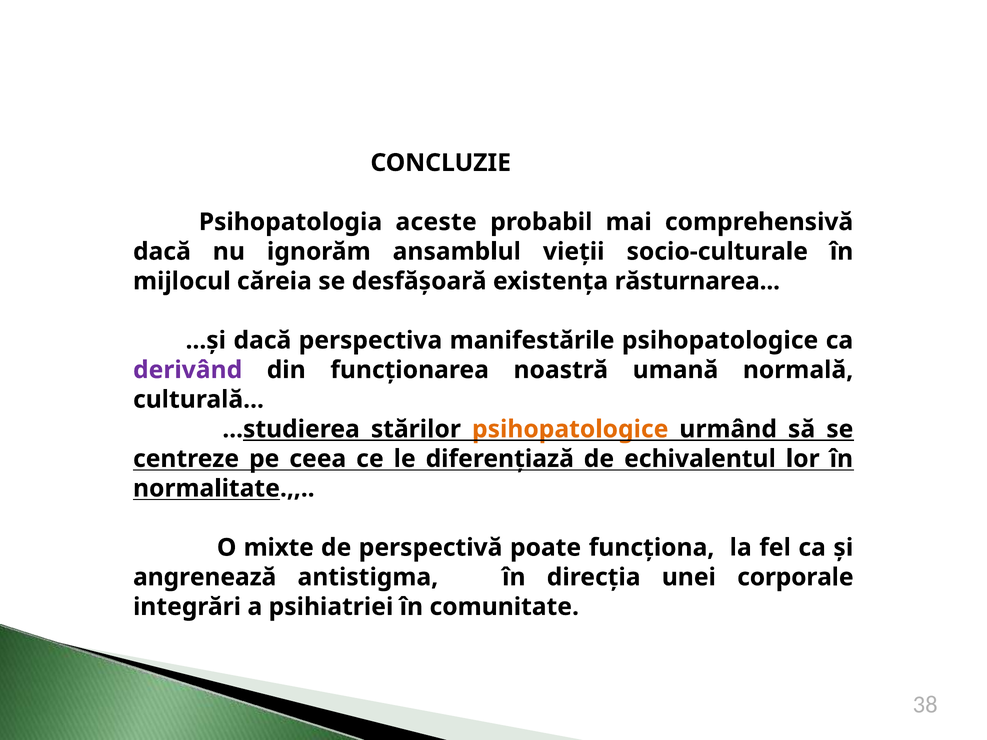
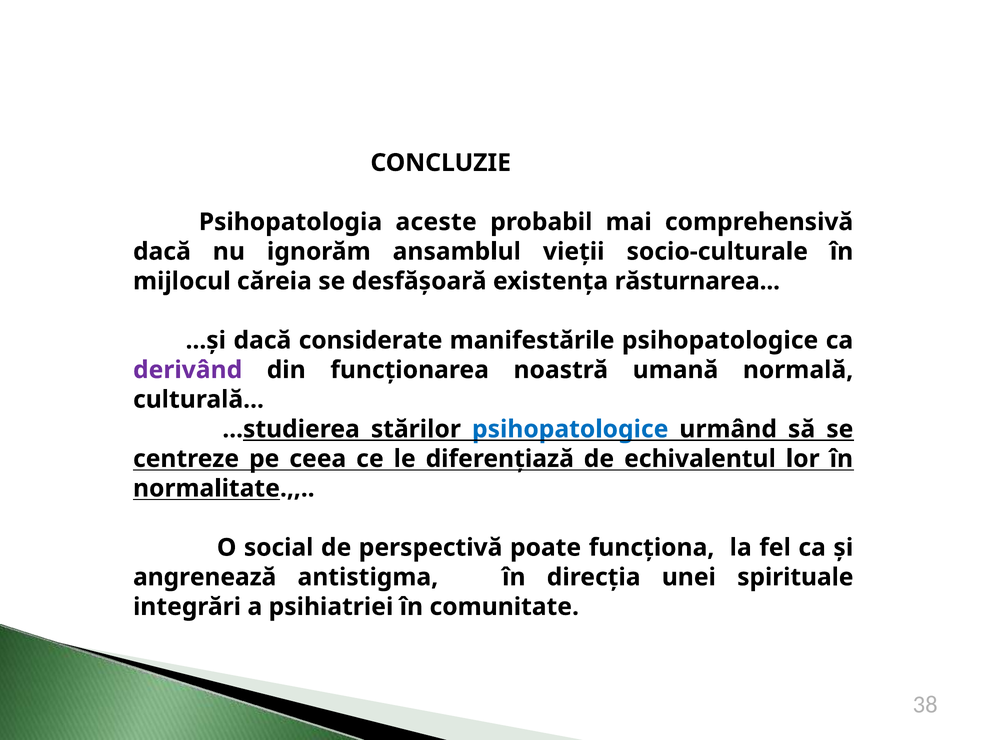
perspectiva: perspectiva -> considerate (371, 340)
psihopatologice colour: orange -> blue (570, 429)
mixte: mixte -> social (279, 548)
corporale: corporale -> spirituale (795, 577)
